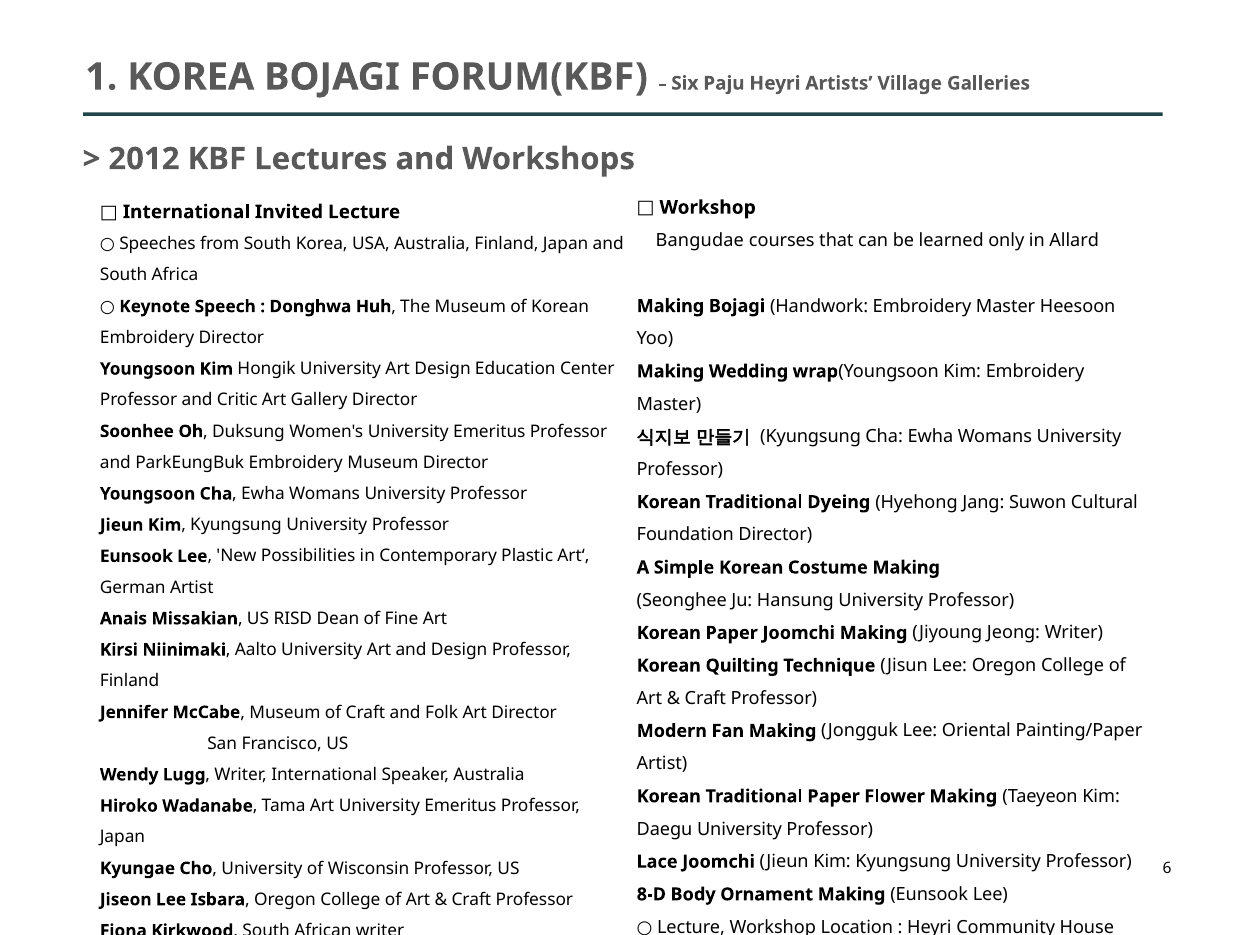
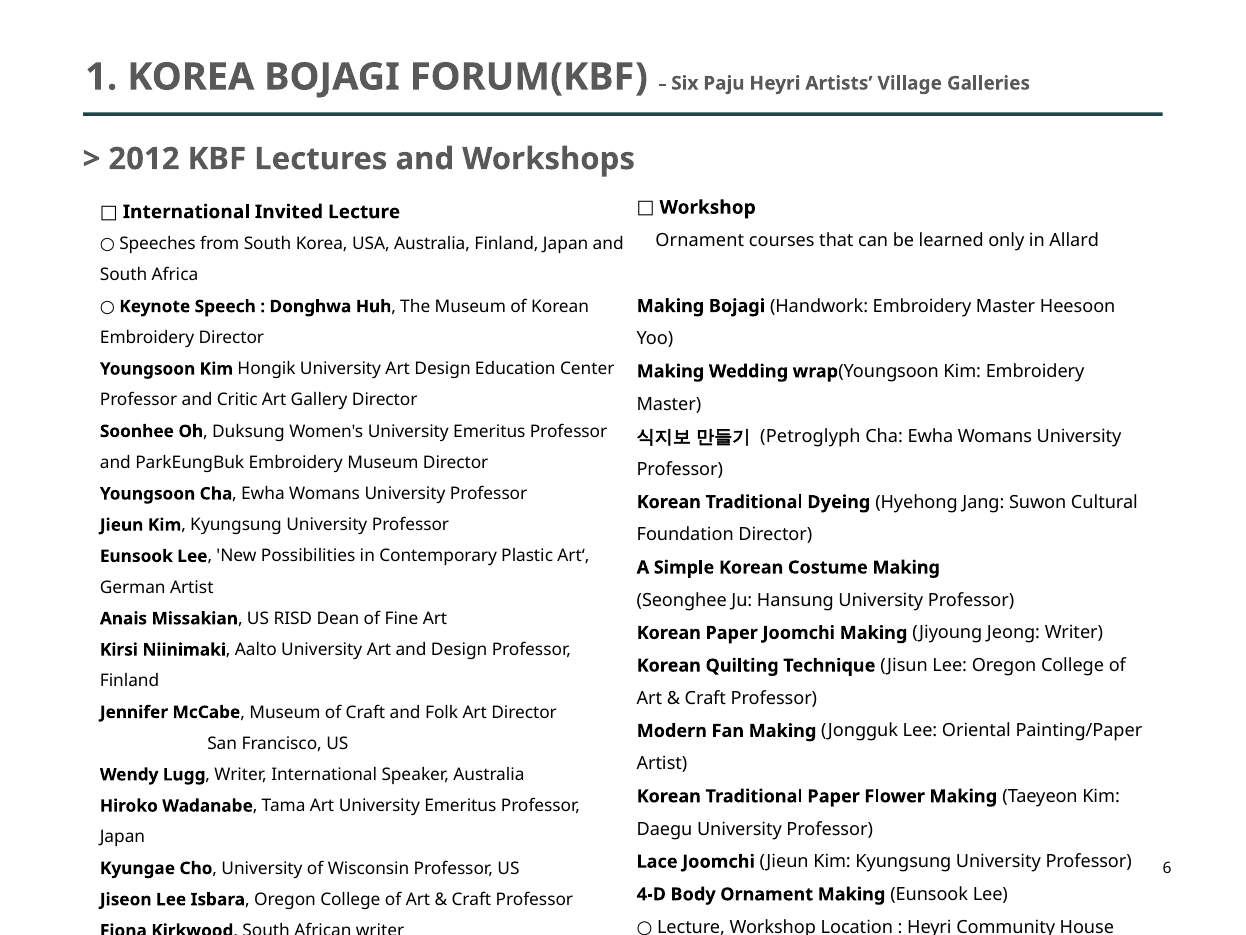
Bangudae: Bangudae -> Ornament (700, 241)
Kyungsung: Kyungsung -> Petroglyph (810, 437)
8-D: 8-D -> 4-D (651, 894)
